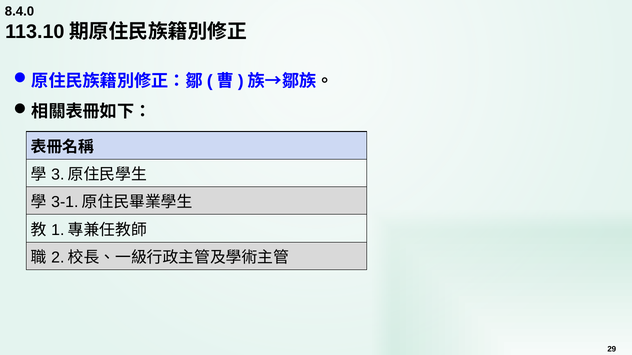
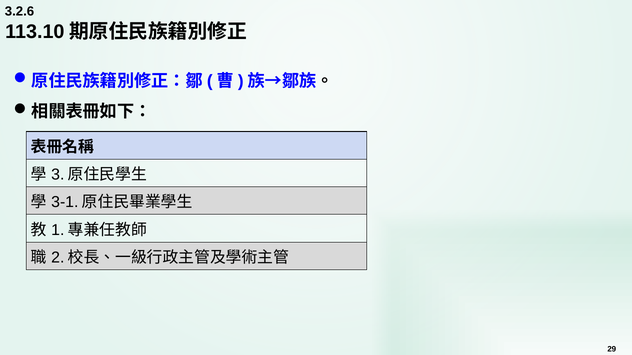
8.4.0: 8.4.0 -> 3.2.6 (19, 12)
